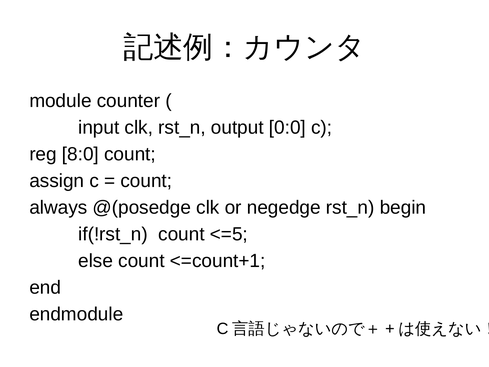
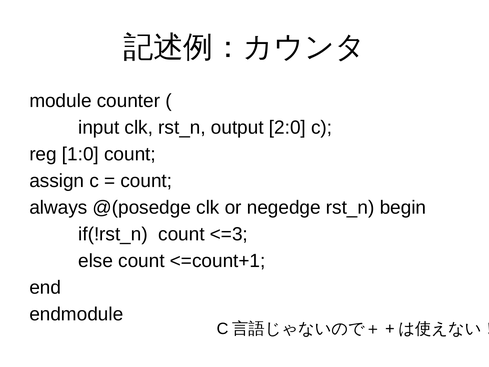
0:0: 0:0 -> 2:0 (287, 127)
8:0: 8:0 -> 1:0 (80, 154)
<=5: <=5 -> <=3 (229, 234)
